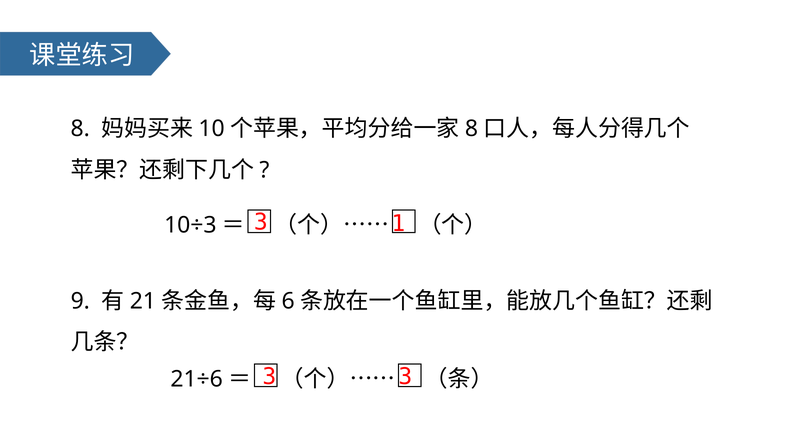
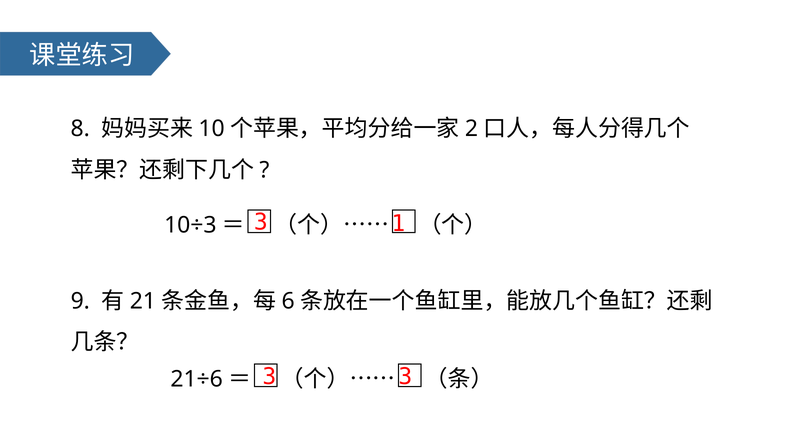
8: 8 -> 2 (471, 128)
